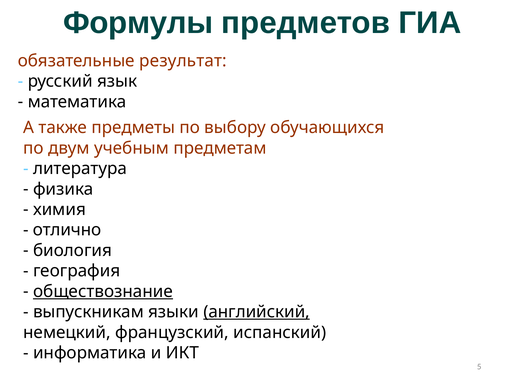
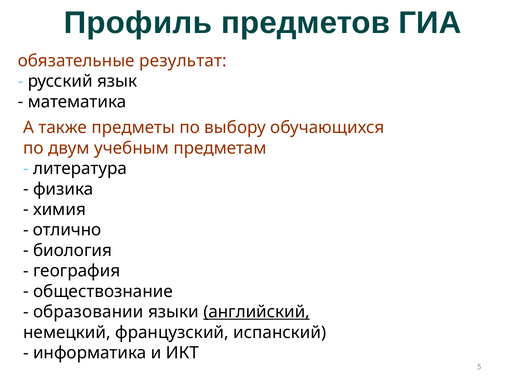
Формулы: Формулы -> Профиль (138, 23)
обществознание underline: present -> none (103, 291)
выпускникам: выпускникам -> образовании (88, 312)
